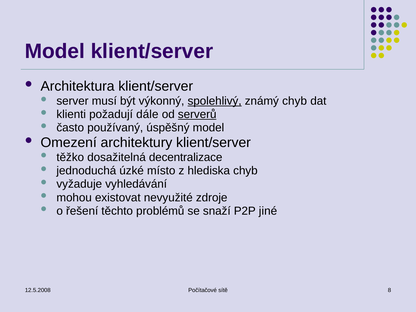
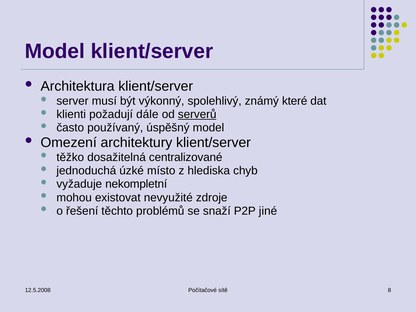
spolehlivý underline: present -> none (215, 101)
známý chyb: chyb -> které (295, 101)
decentralizace: decentralizace -> centralizované (186, 157)
vyhledávání: vyhledávání -> nekompletní (136, 184)
